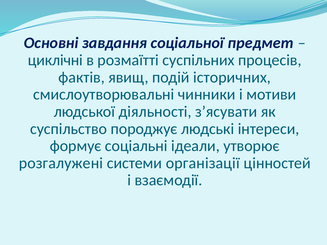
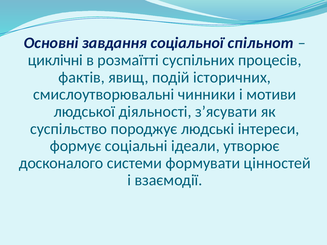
предмет: предмет -> спільнот (261, 43)
розгалужені: розгалужені -> досконалого (61, 163)
організації: організації -> формувати (203, 163)
